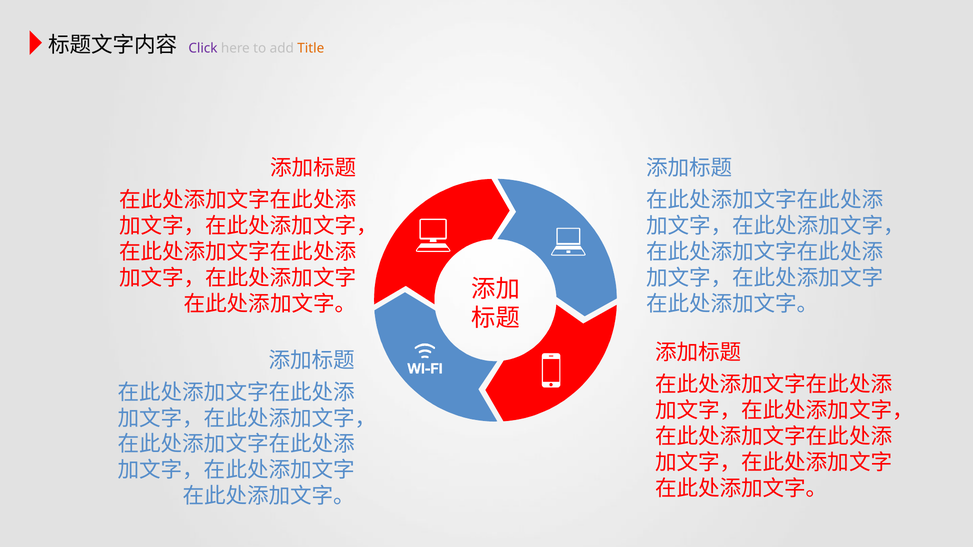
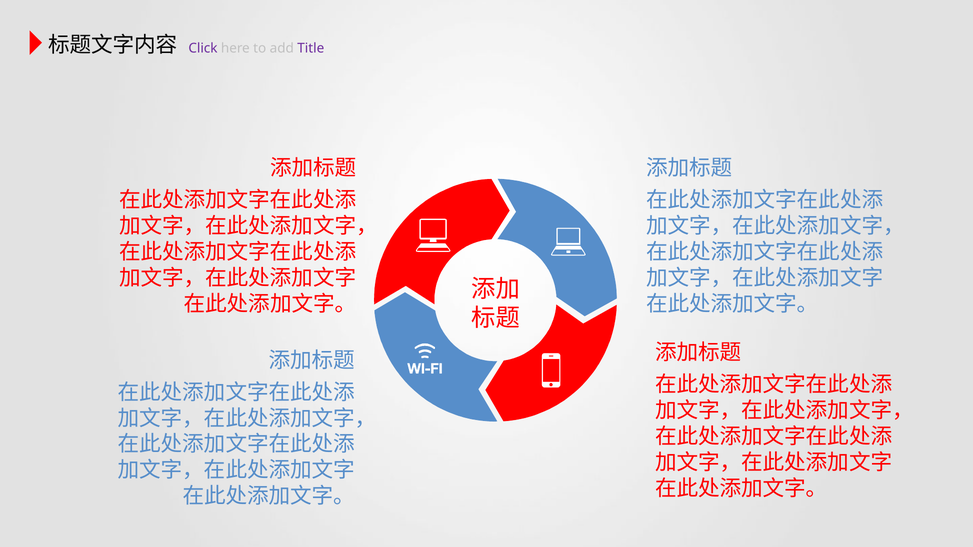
Title colour: orange -> purple (311, 48)
